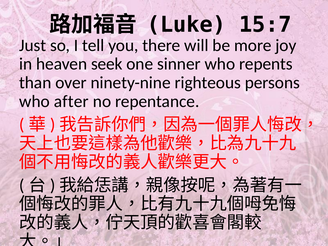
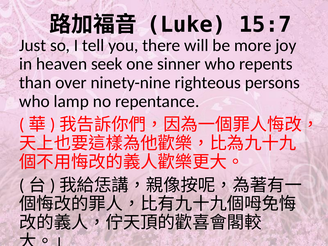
after: after -> lamp (71, 101)
